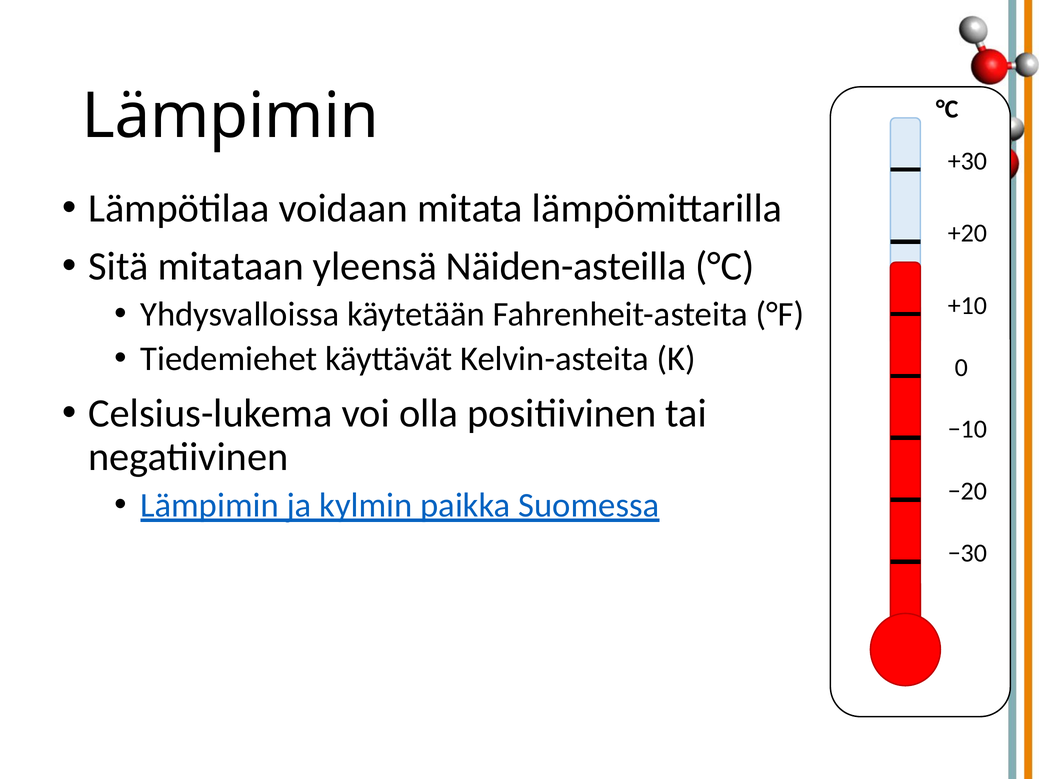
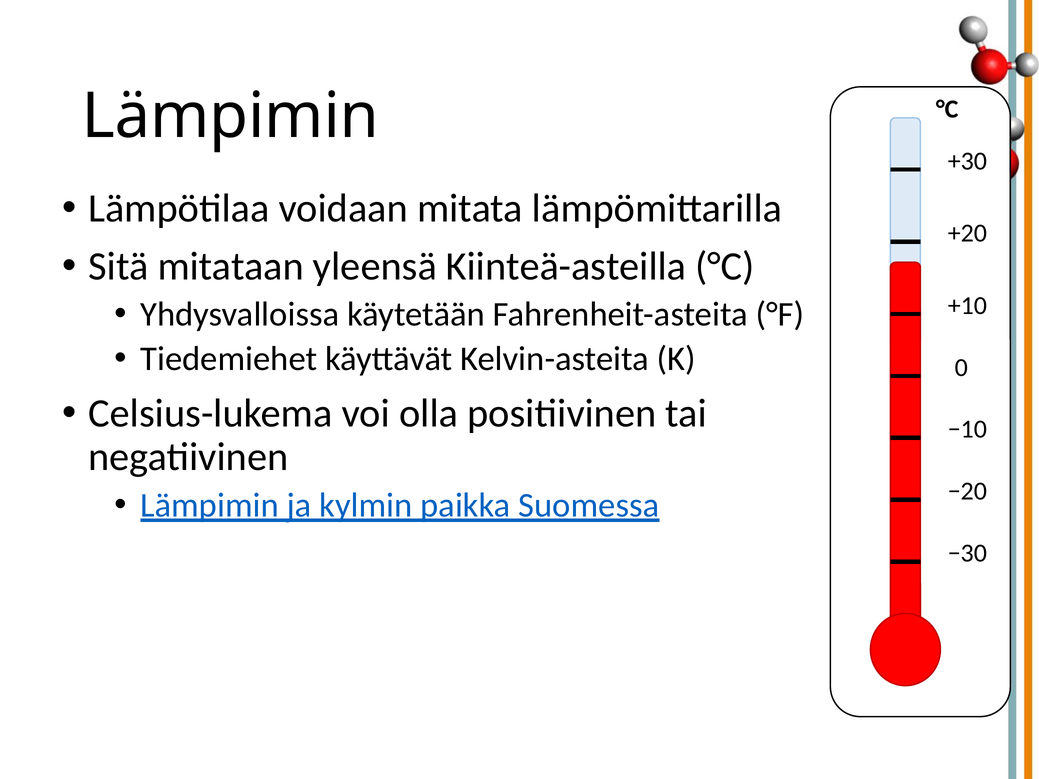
Näiden-asteilla: Näiden-asteilla -> Kiinteä-asteilla (566, 267)
